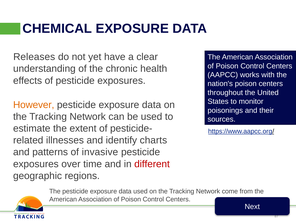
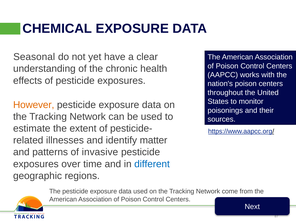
Releases: Releases -> Seasonal (34, 57)
charts: charts -> matter (154, 140)
different colour: red -> blue (152, 164)
